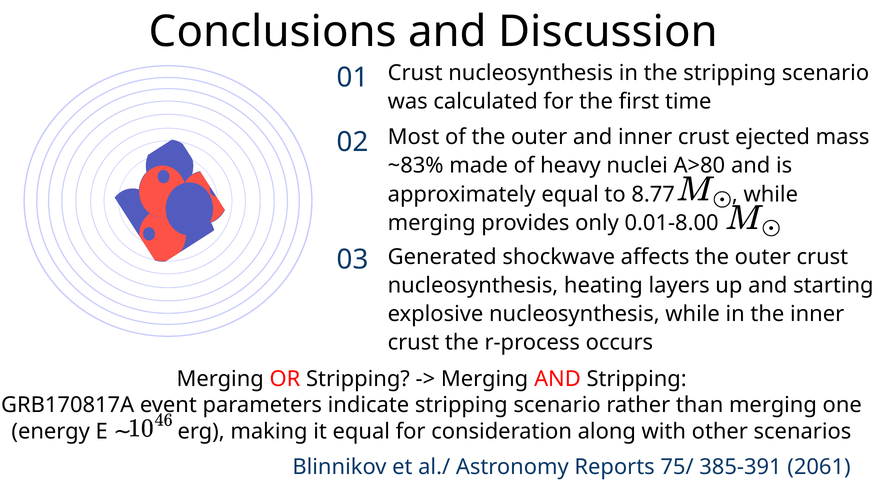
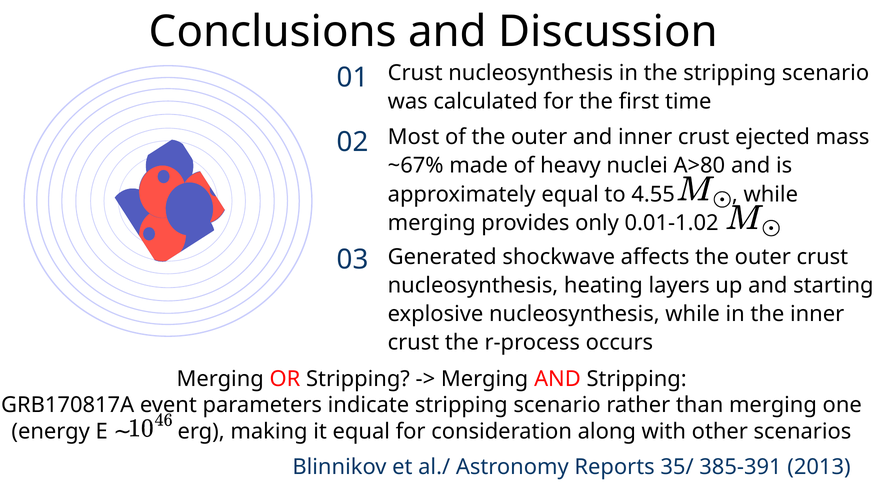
~83%: ~83% -> ~67% (416, 166)
8.77: 8.77 -> 4.55 (653, 194)
0.01-8.00: 0.01-8.00 -> 0.01-1.02 (672, 223)
75/: 75/ -> 35/ (677, 467)
2061: 2061 -> 2013 (819, 467)
